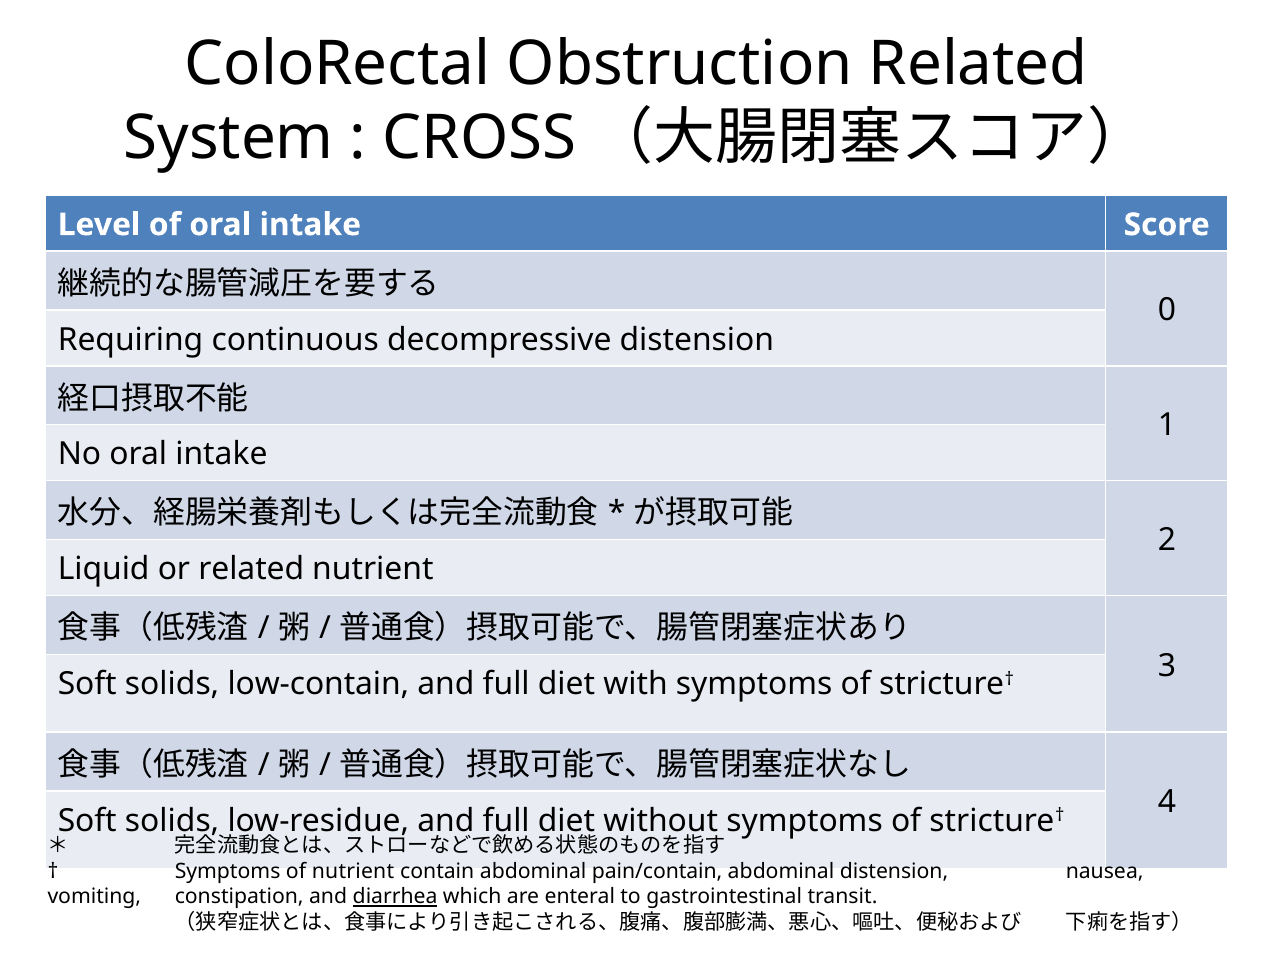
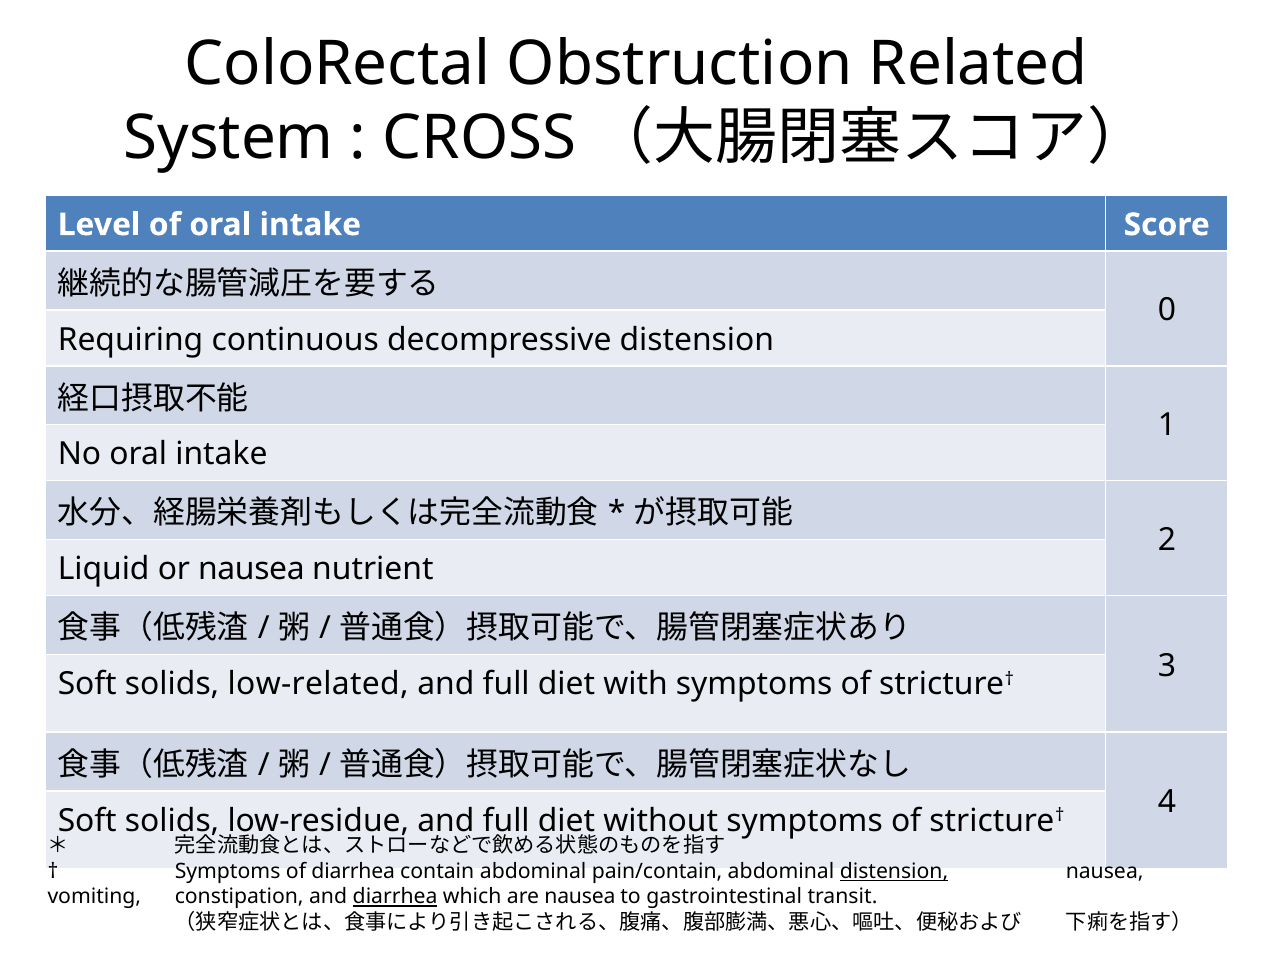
or related: related -> nausea (251, 570)
low-contain: low-contain -> low-related (318, 685)
of nutrient: nutrient -> diarrhea (353, 872)
distension underline: none -> present (894, 872)
are enteral: enteral -> nausea (580, 898)
